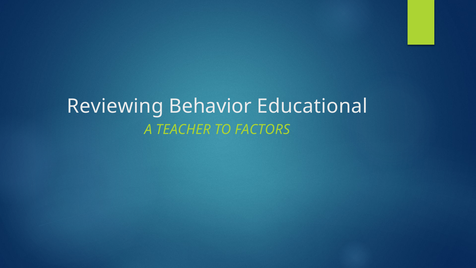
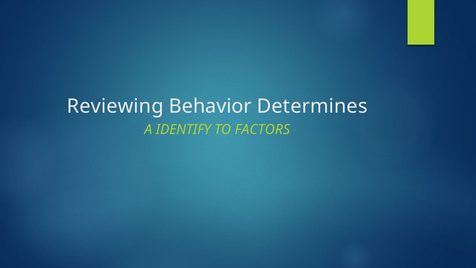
Educational: Educational -> Determines (312, 106)
TEACHER: TEACHER -> IDENTIFY (183, 130)
